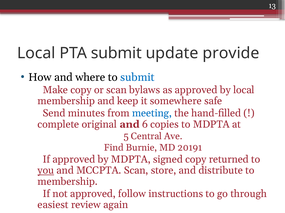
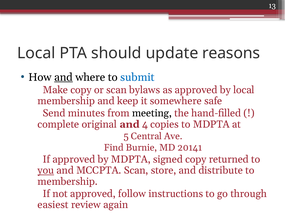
PTA submit: submit -> should (116, 53)
provide: provide -> reasons (231, 53)
and underline: none -> present (64, 77)
meeting colour: blue -> black (152, 114)
6: 6 -> 4 (145, 125)
20191: 20191 -> 20141 (190, 148)
